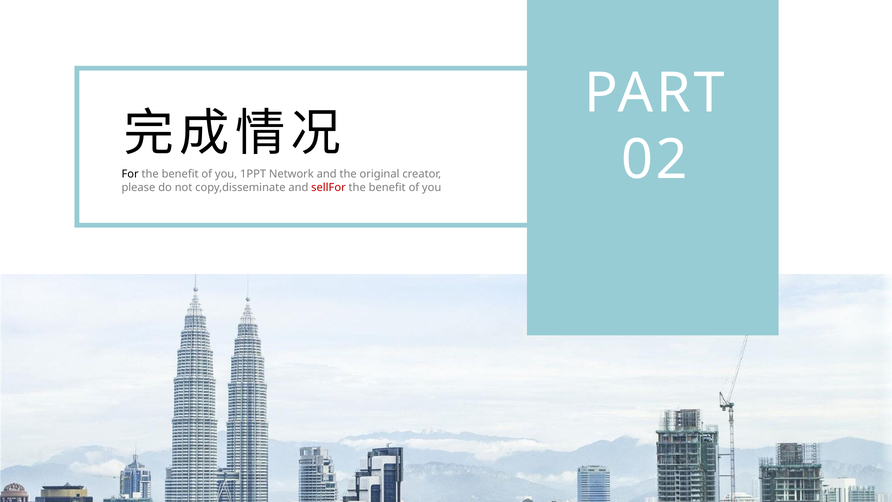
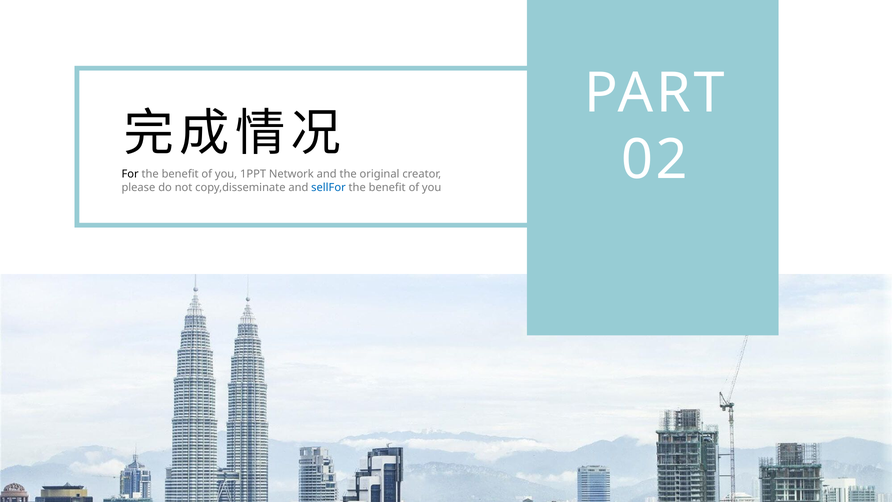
sellFor colour: red -> blue (328, 188)
